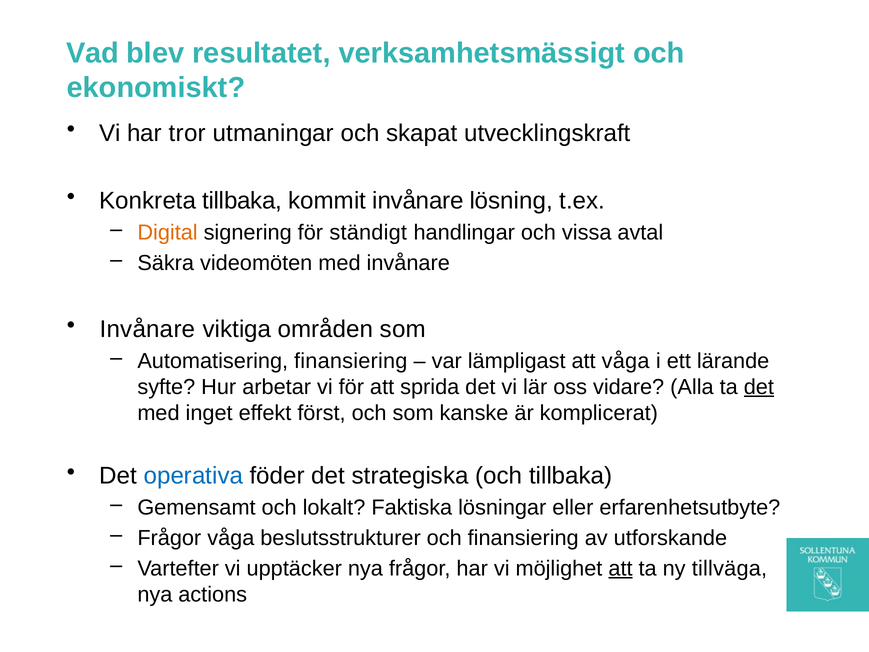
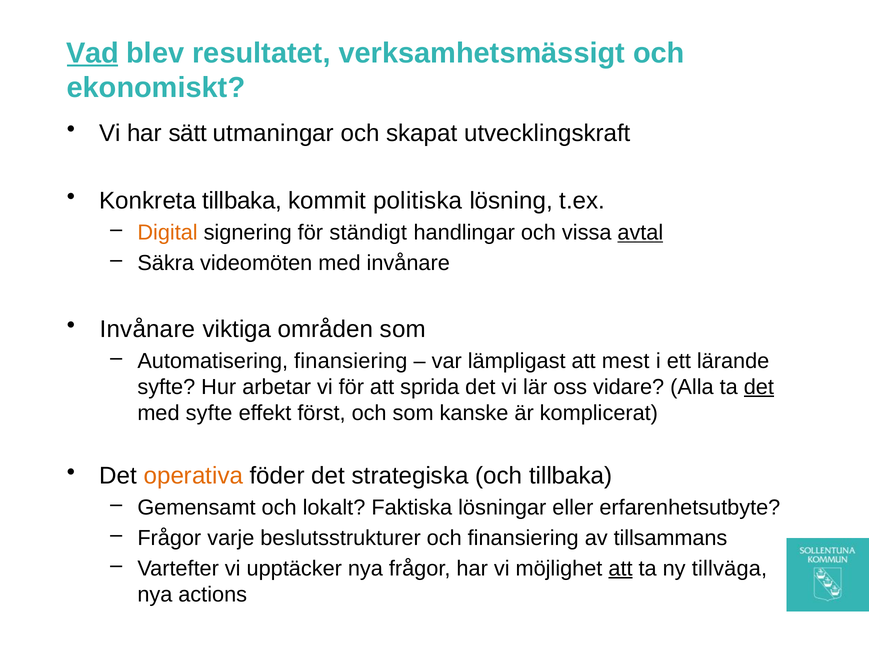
Vad underline: none -> present (93, 53)
tror: tror -> sätt (188, 133)
kommit invånare: invånare -> politiska (418, 201)
avtal underline: none -> present (640, 233)
att våga: våga -> mest (626, 361)
med inget: inget -> syfte (209, 413)
operativa colour: blue -> orange (193, 476)
Frågor våga: våga -> varje (231, 538)
utforskande: utforskande -> tillsammans (670, 538)
